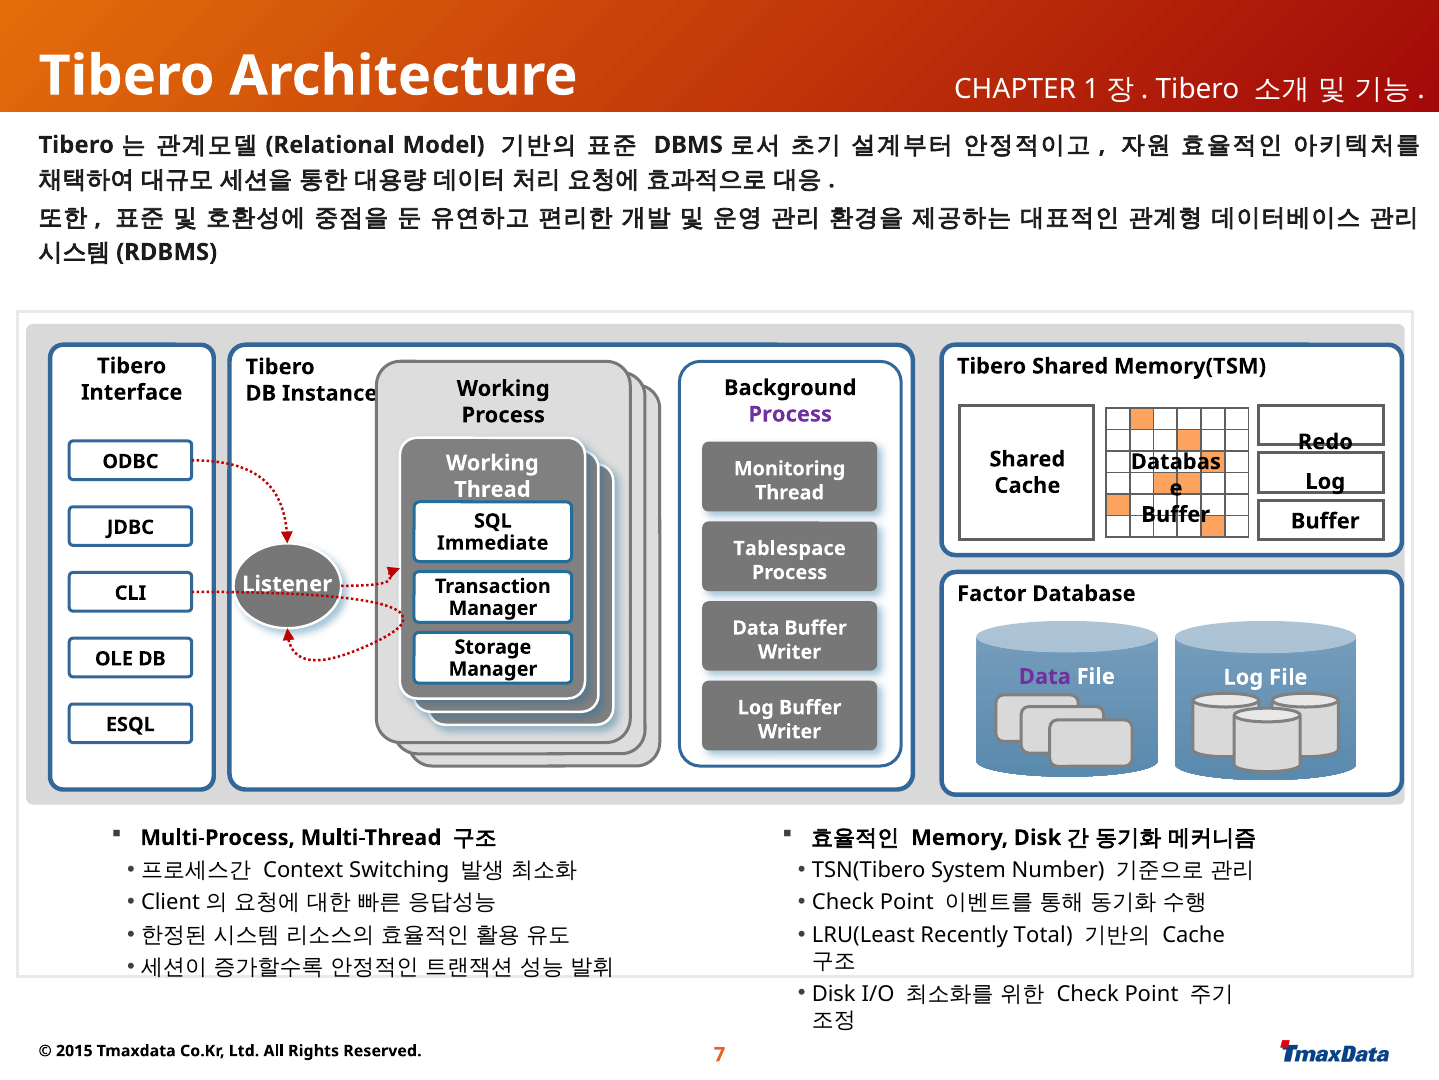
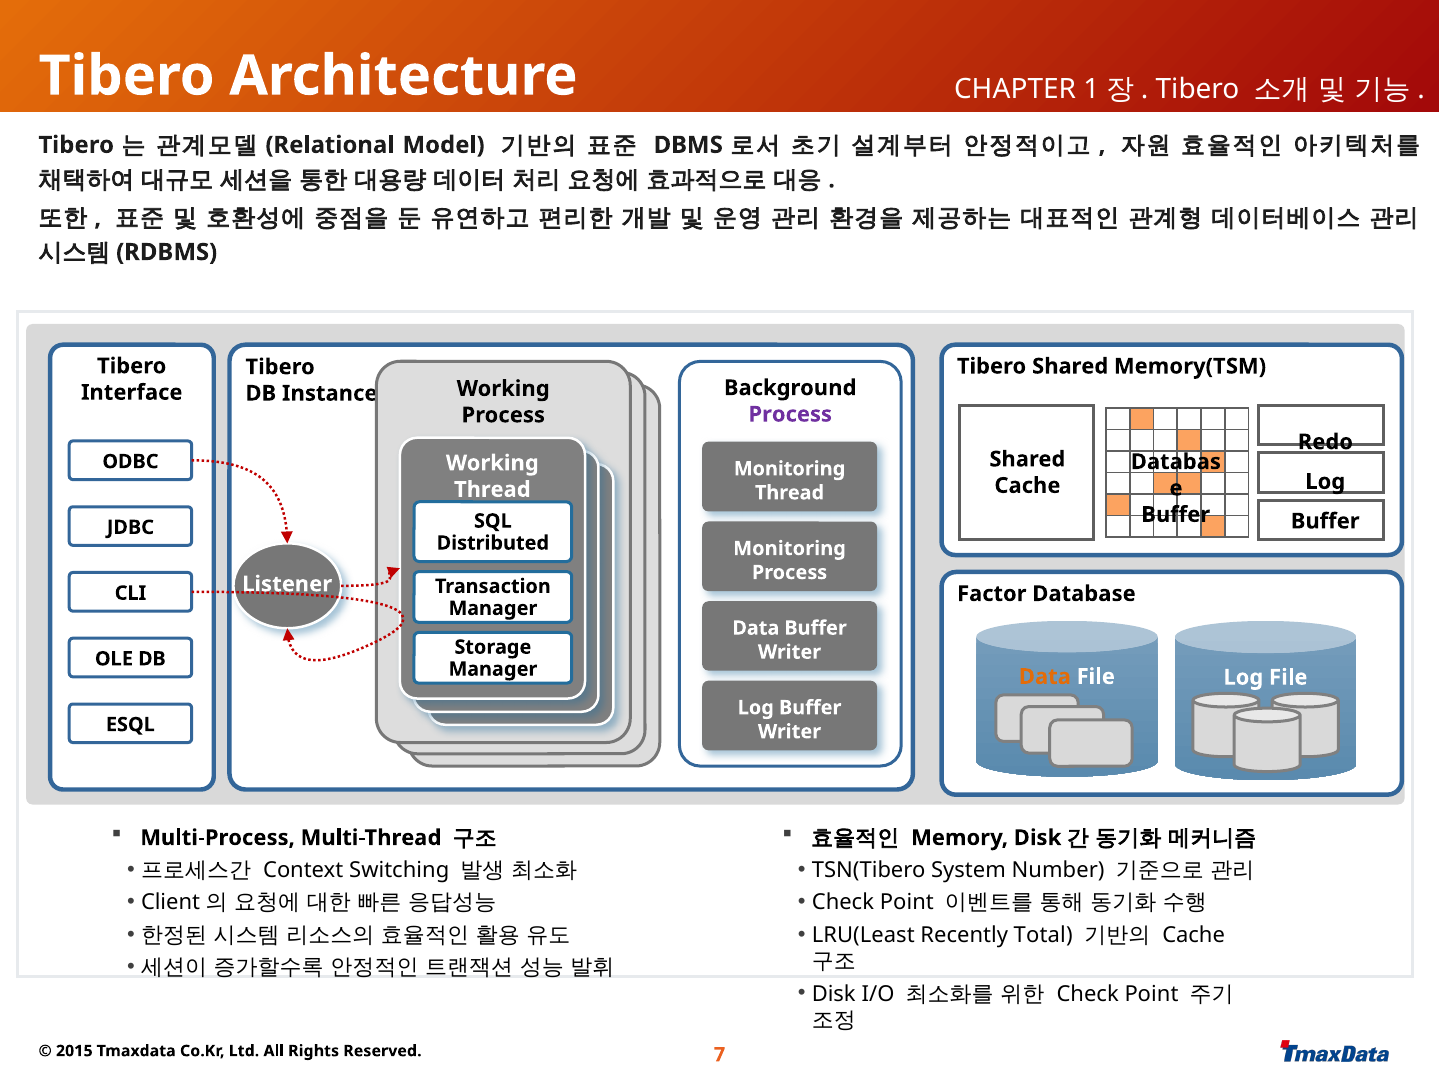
Immediate: Immediate -> Distributed (493, 543)
Tablespace: Tablespace -> Monitoring (790, 548)
Data colour: purple -> orange (1045, 676)
